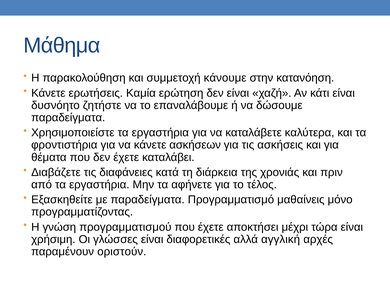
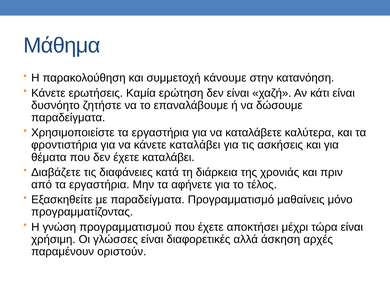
κάνετε ασκήσεων: ασκήσεων -> καταλάβει (195, 145)
αγγλική: αγγλική -> άσκηση (281, 239)
